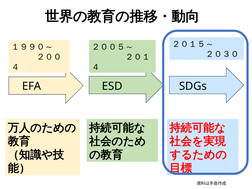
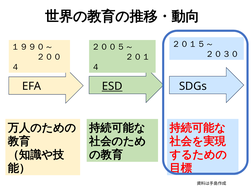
ESD underline: none -> present (112, 86)
